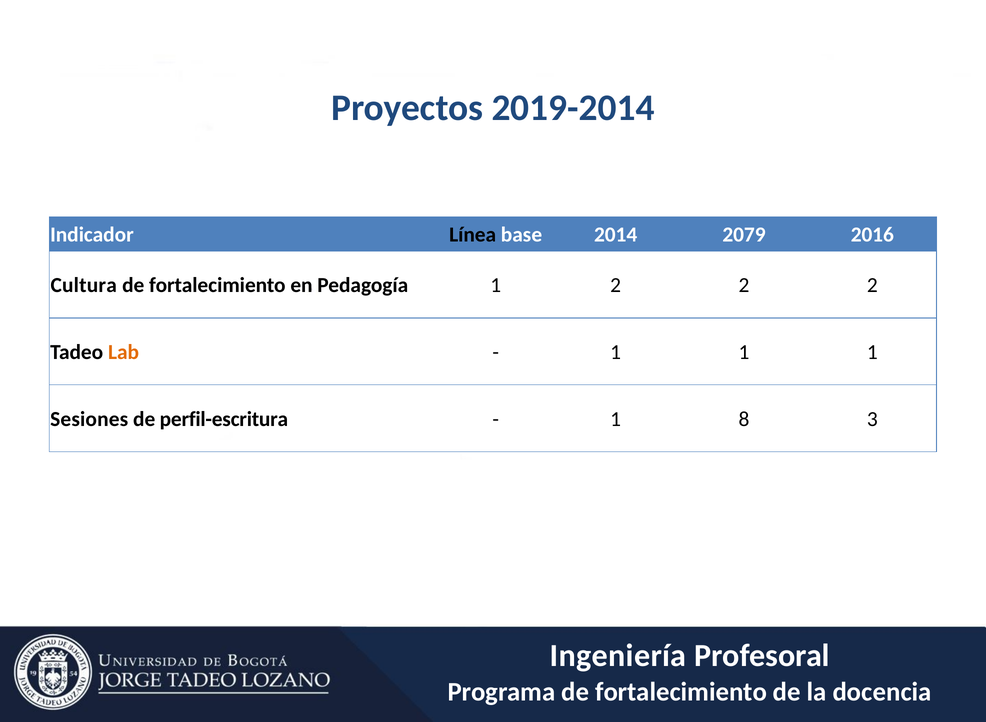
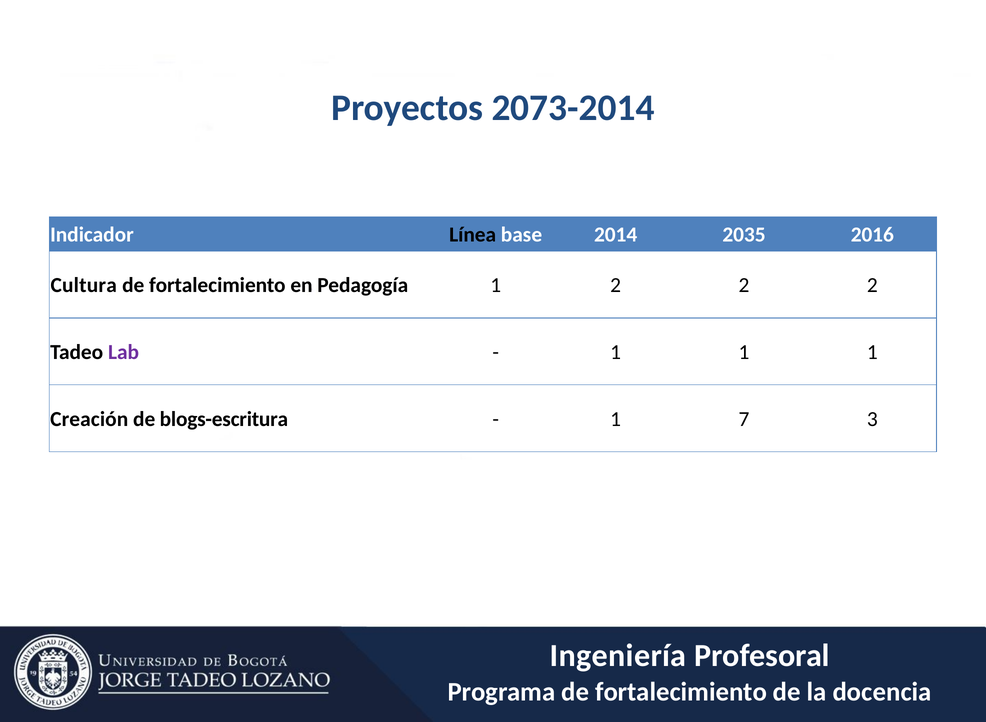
2019-2014: 2019-2014 -> 2073-2014 (573, 108)
2079: 2079 -> 2035 (744, 235)
Lab colour: orange -> purple (124, 352)
Sesiones: Sesiones -> Creación (89, 419)
perfil-escritura: perfil-escritura -> blogs-escritura (224, 419)
8: 8 -> 7 (744, 419)
